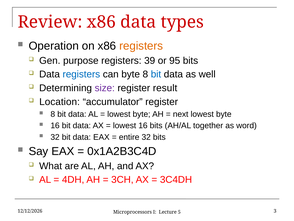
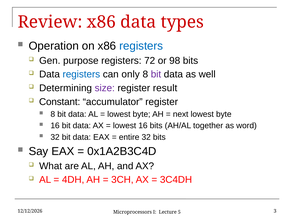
registers colour: orange -> blue (141, 46)
39: 39 -> 72 (150, 60)
95: 95 -> 98 (175, 60)
can byte: byte -> only (131, 74)
bit colour: blue -> purple (156, 74)
Location: Location -> Constant (60, 102)
